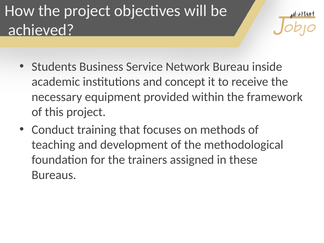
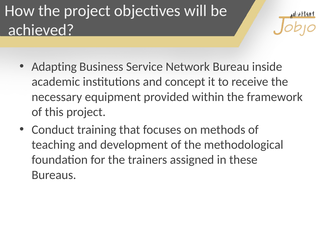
Students: Students -> Adapting (54, 67)
